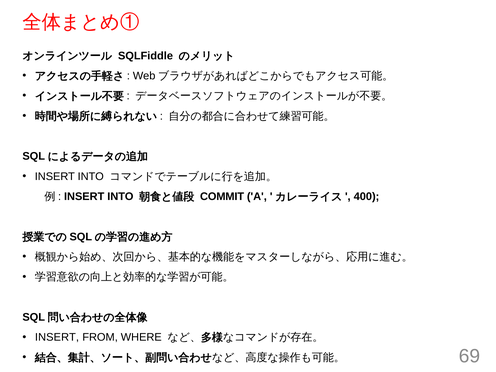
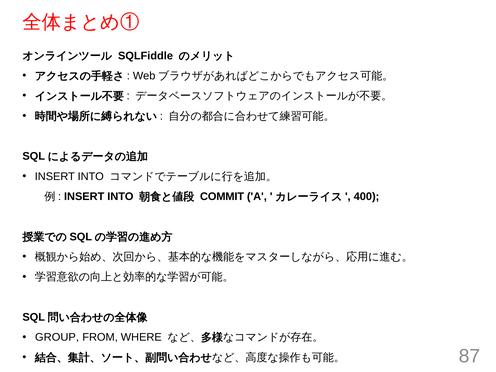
INSERT: INSERT -> GROUP (57, 337)
69: 69 -> 87 (469, 356)
